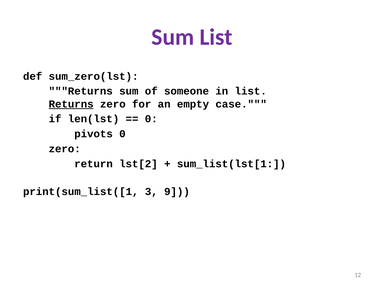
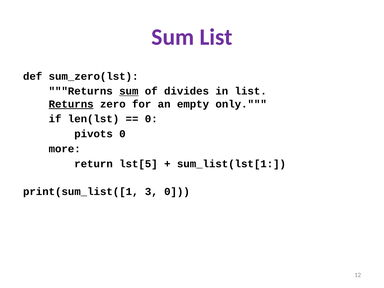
sum underline: none -> present (129, 91)
someone: someone -> divides (187, 91)
case: case -> only (241, 104)
zero: zero -> more (65, 149)
lst[2: lst[2 -> lst[5 (138, 164)
3 9: 9 -> 0 (177, 192)
